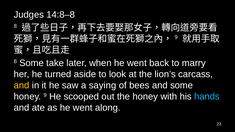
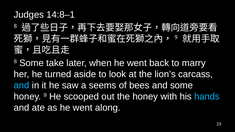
14:8–8: 14:8–8 -> 14:8–1 (61, 15)
and colour: yellow -> light blue (22, 86)
saying: saying -> seems (103, 86)
